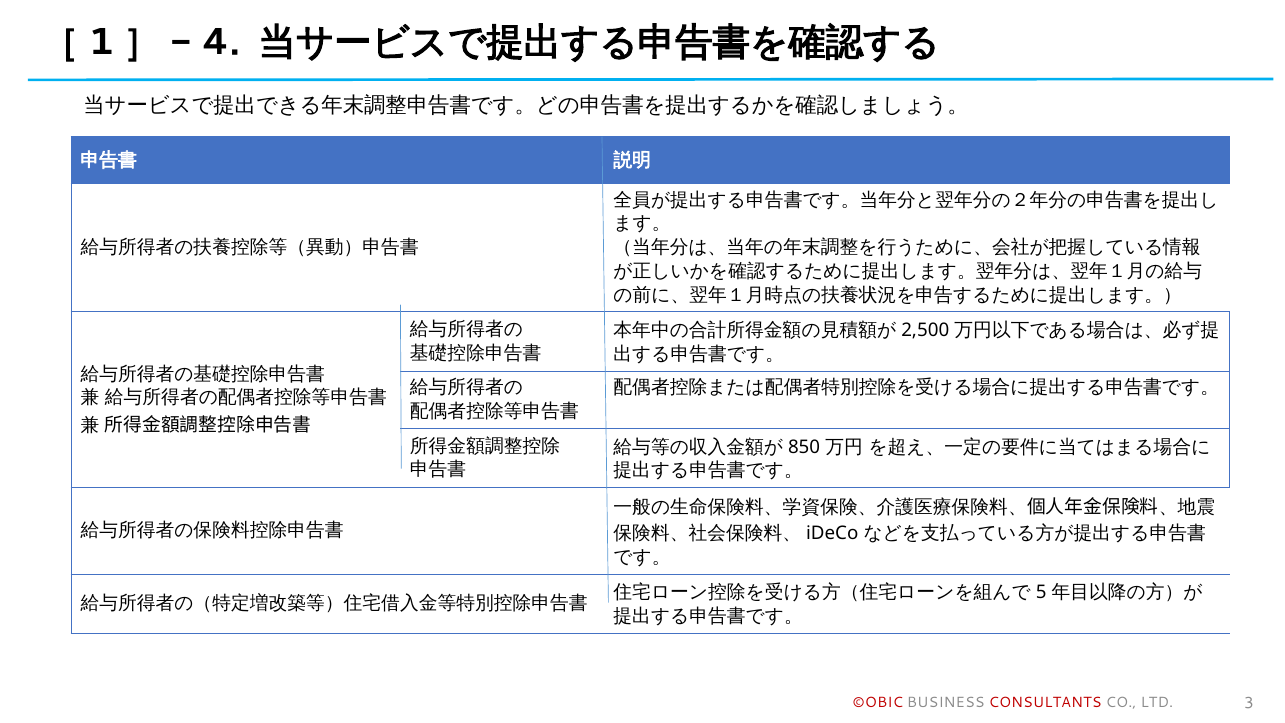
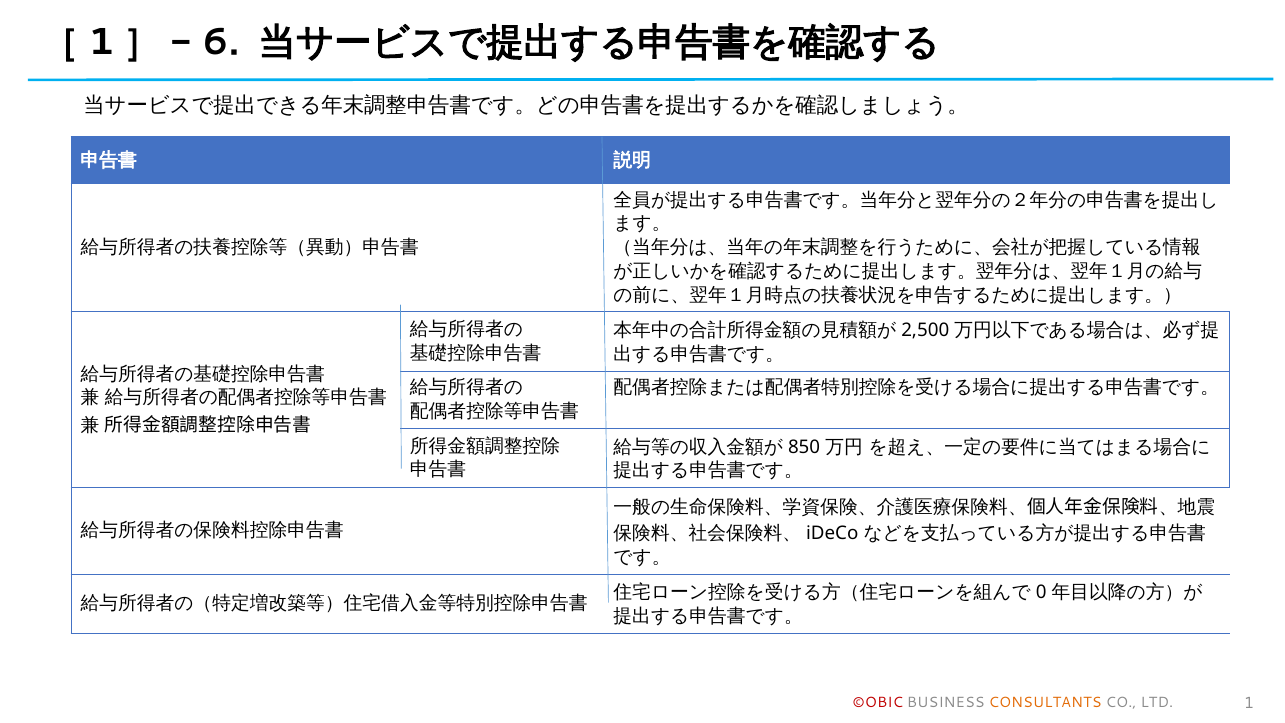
4: 4 -> 6 (221, 42)
5: 5 -> 0 (1041, 593)
CONSULTANTS colour: red -> orange (1045, 703)
3: 3 -> 1 (1249, 703)
